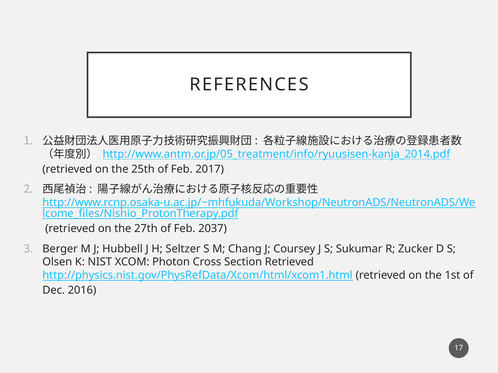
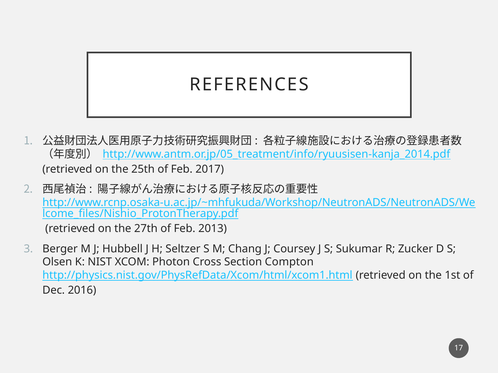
2037: 2037 -> 2013 (213, 229)
Section Retrieved: Retrieved -> Compton (289, 262)
